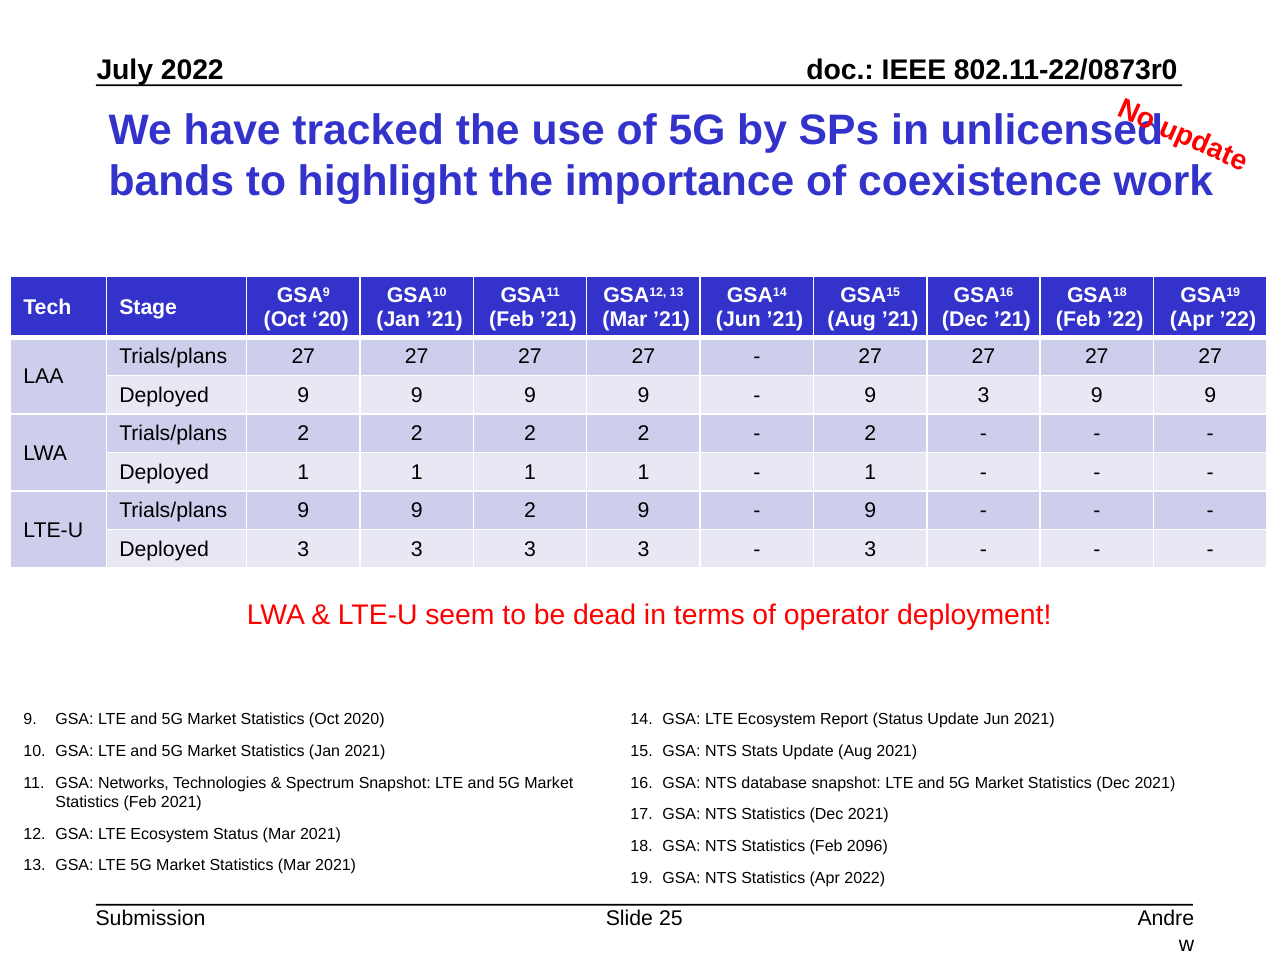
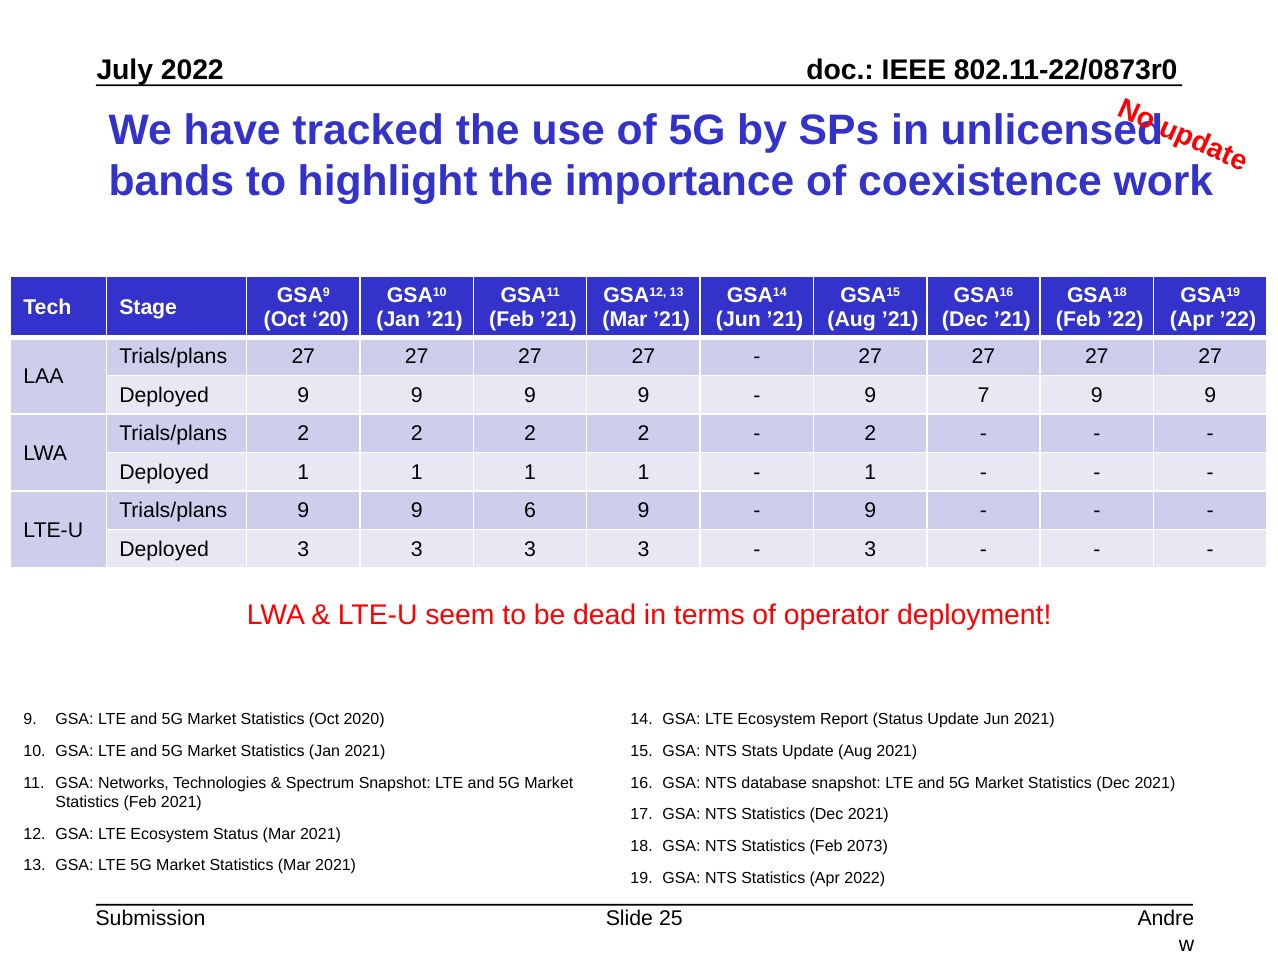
9 3: 3 -> 7 (984, 396)
9 2: 2 -> 6 (530, 511)
2096: 2096 -> 2073 (867, 847)
